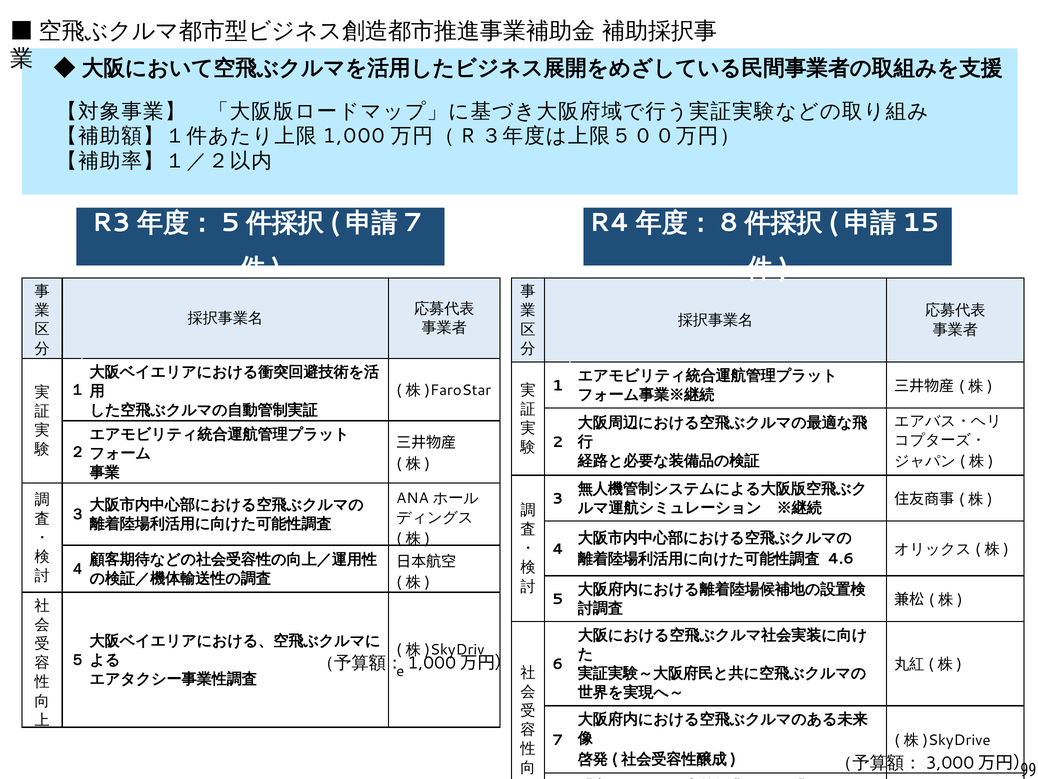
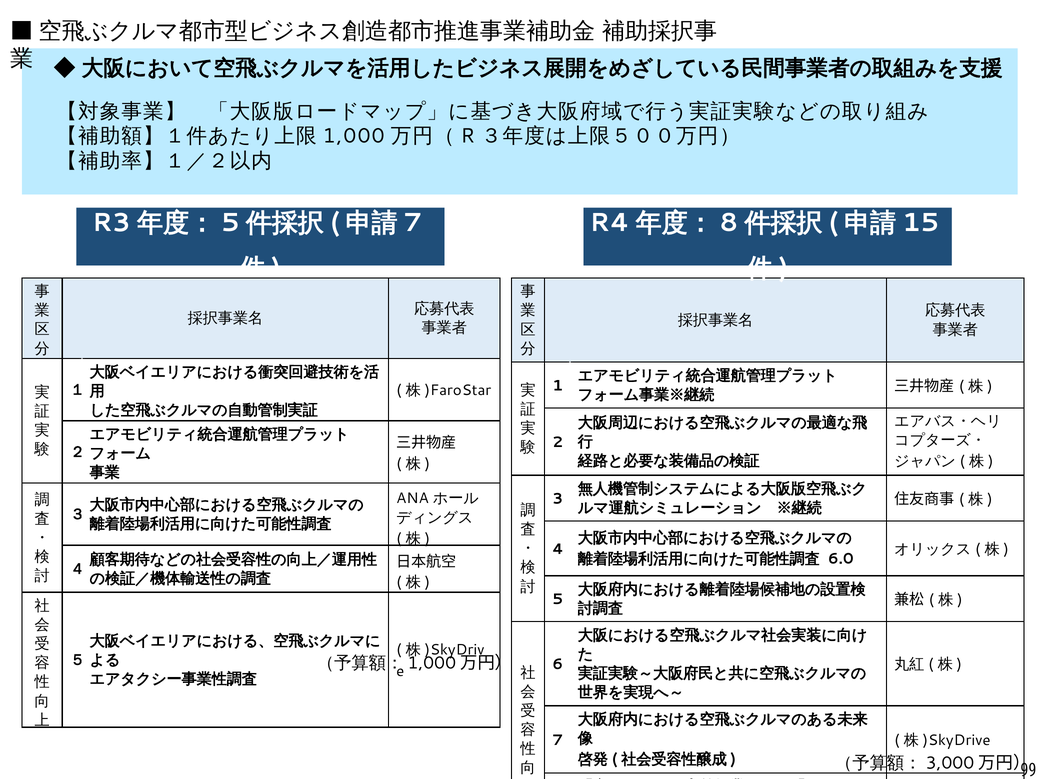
4.6: 4.6 -> 6.0 (841, 558)
